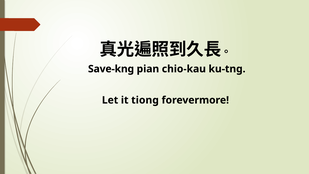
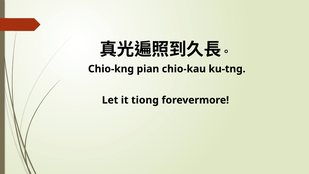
Save-kng: Save-kng -> Chio-kng (111, 69)
